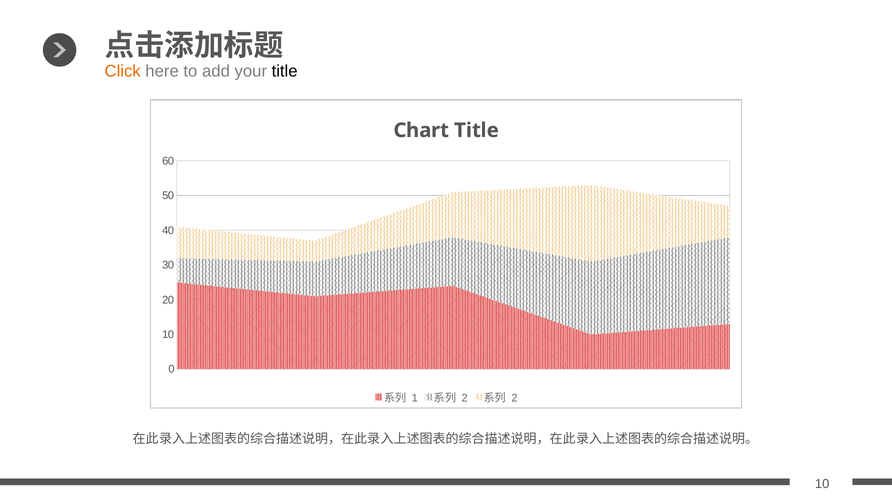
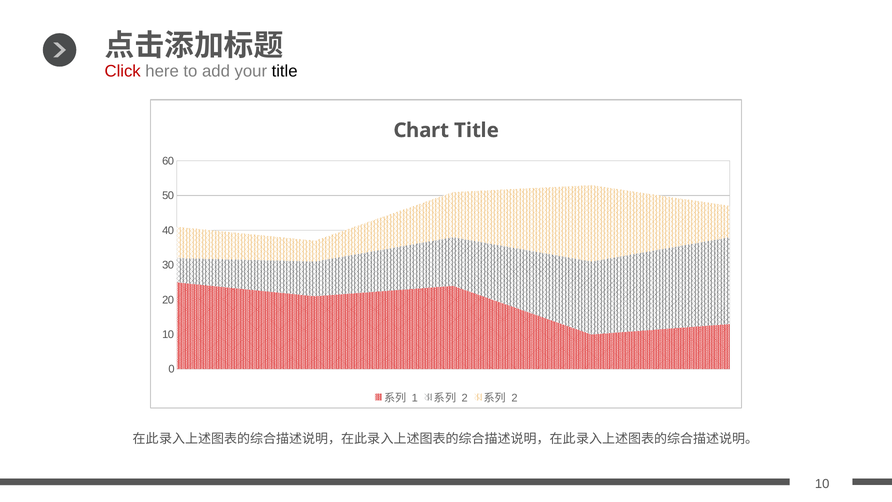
Click colour: orange -> red (123, 71)
